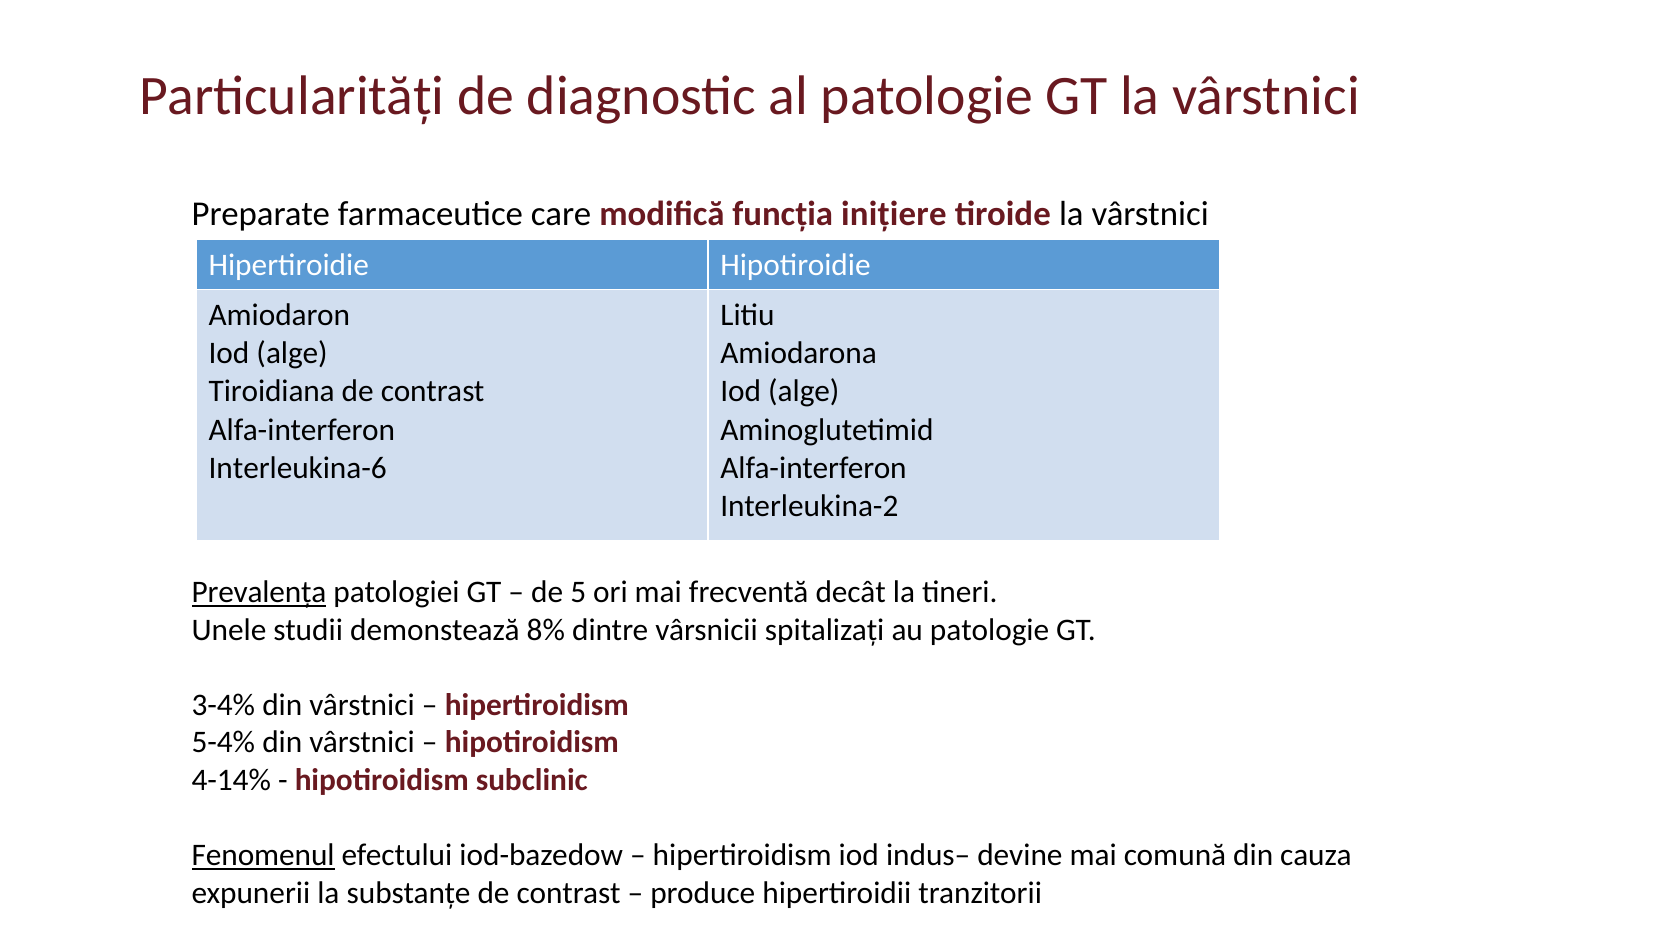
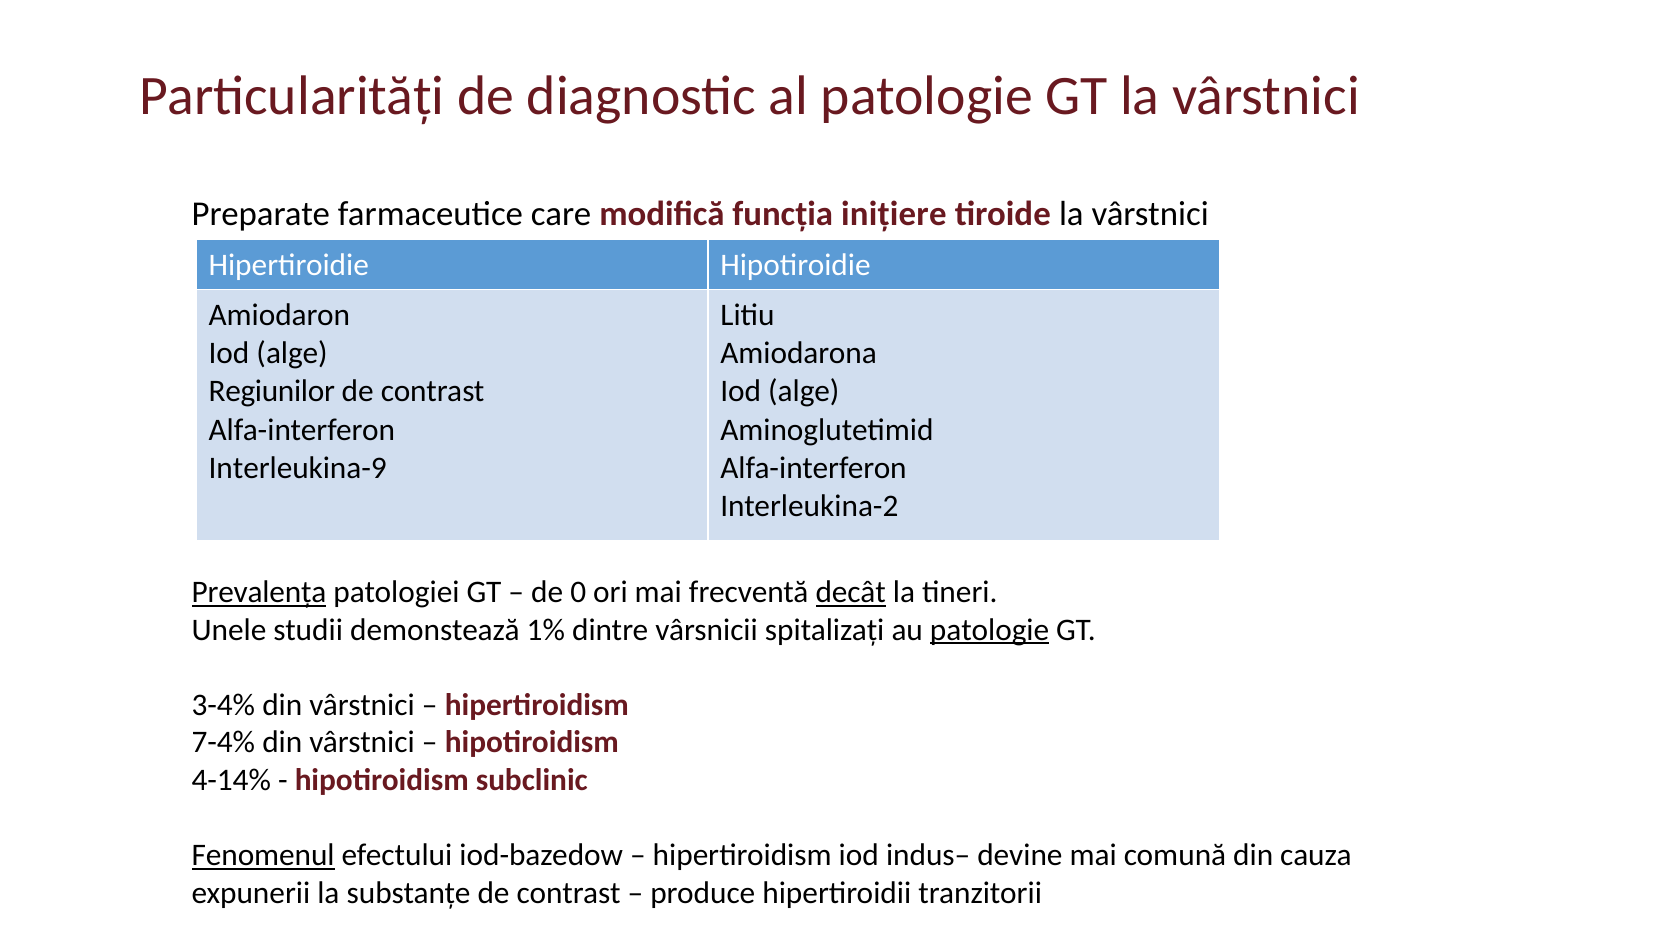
Tiroidiana: Tiroidiana -> Regiunilor (272, 391)
Interleukina-6: Interleukina-6 -> Interleukina-9 (298, 468)
5: 5 -> 0 (578, 592)
decât underline: none -> present (851, 592)
8%: 8% -> 1% (546, 630)
patologie underline: none -> present (990, 630)
5-4%: 5-4% -> 7-4% (223, 742)
